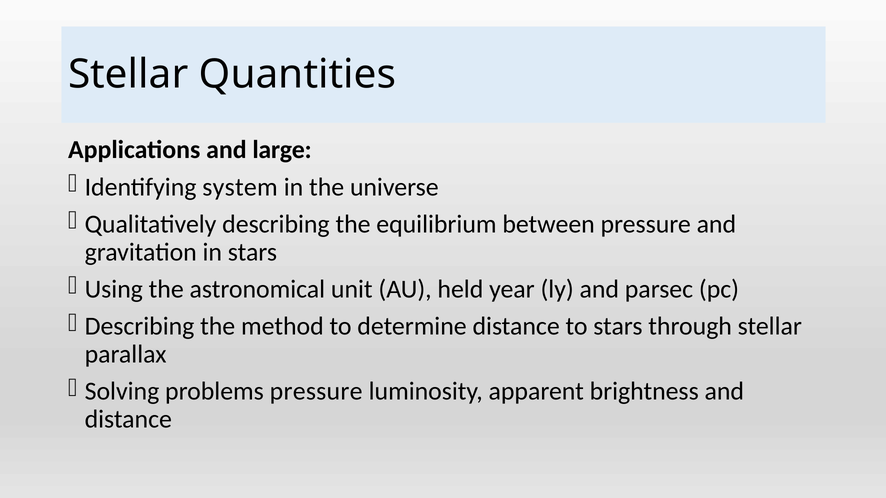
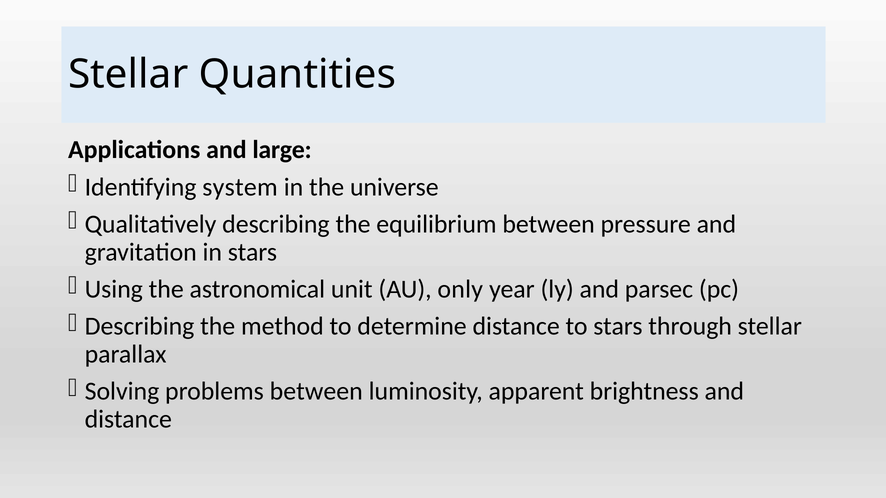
held: held -> only (460, 289)
problems pressure: pressure -> between (316, 392)
